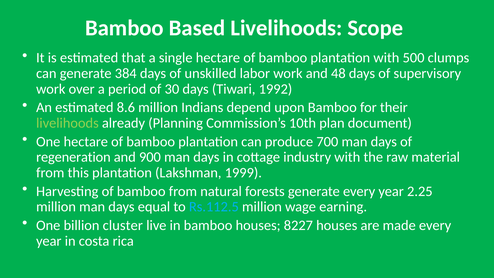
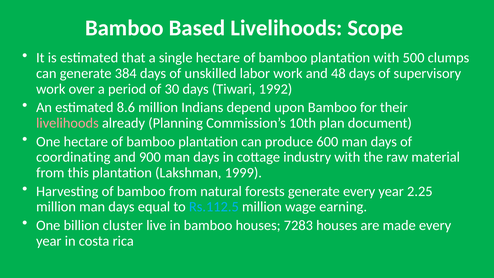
livelihoods colour: light green -> pink (67, 123)
700: 700 -> 600 (327, 142)
regeneration: regeneration -> coordinating (73, 157)
8227: 8227 -> 7283 (298, 225)
